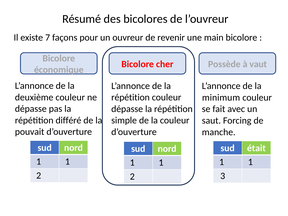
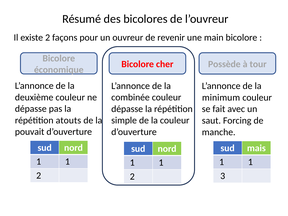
7: 7 -> 2 (48, 37)
vaut: vaut -> tour (258, 64)
répétition: répétition -> combinée (130, 97)
différé: différé -> atouts (68, 120)
était: était -> mais (256, 148)
